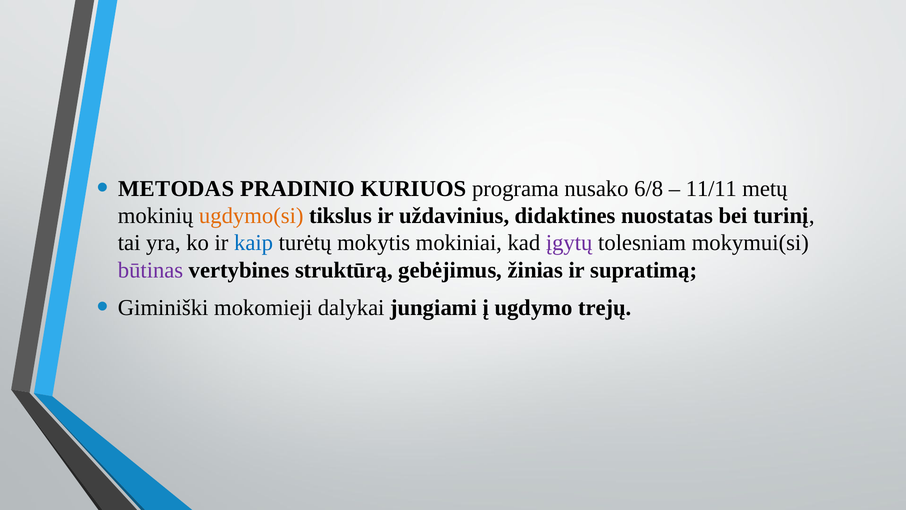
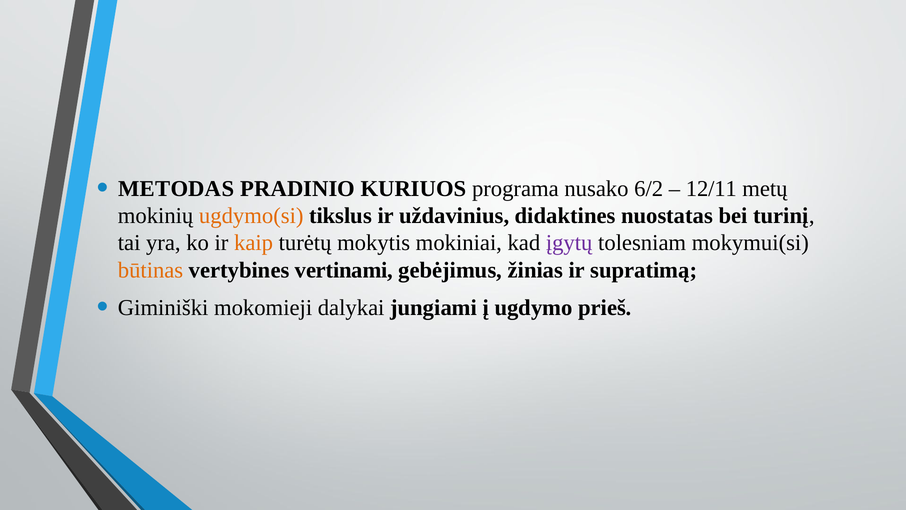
6/8: 6/8 -> 6/2 (649, 188)
11/11: 11/11 -> 12/11 (711, 188)
kaip colour: blue -> orange (254, 243)
būtinas colour: purple -> orange (151, 270)
struktūrą: struktūrą -> vertinami (344, 270)
trejų: trejų -> prieš (605, 307)
